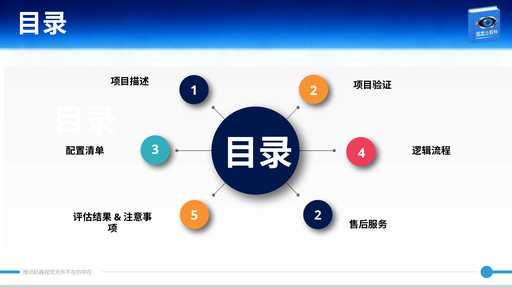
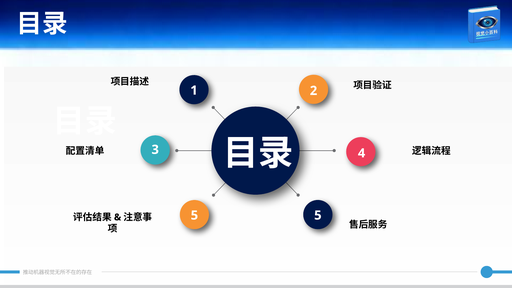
5 2: 2 -> 5 (318, 215)
